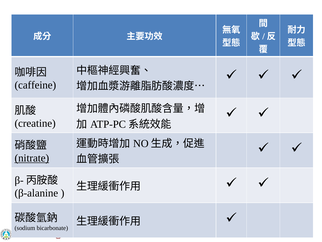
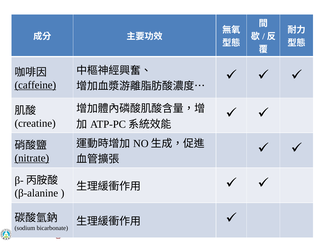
caffeine underline: none -> present (35, 85)
